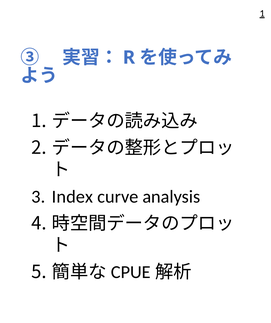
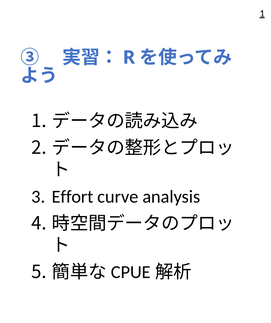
Index: Index -> Effort (73, 197)
